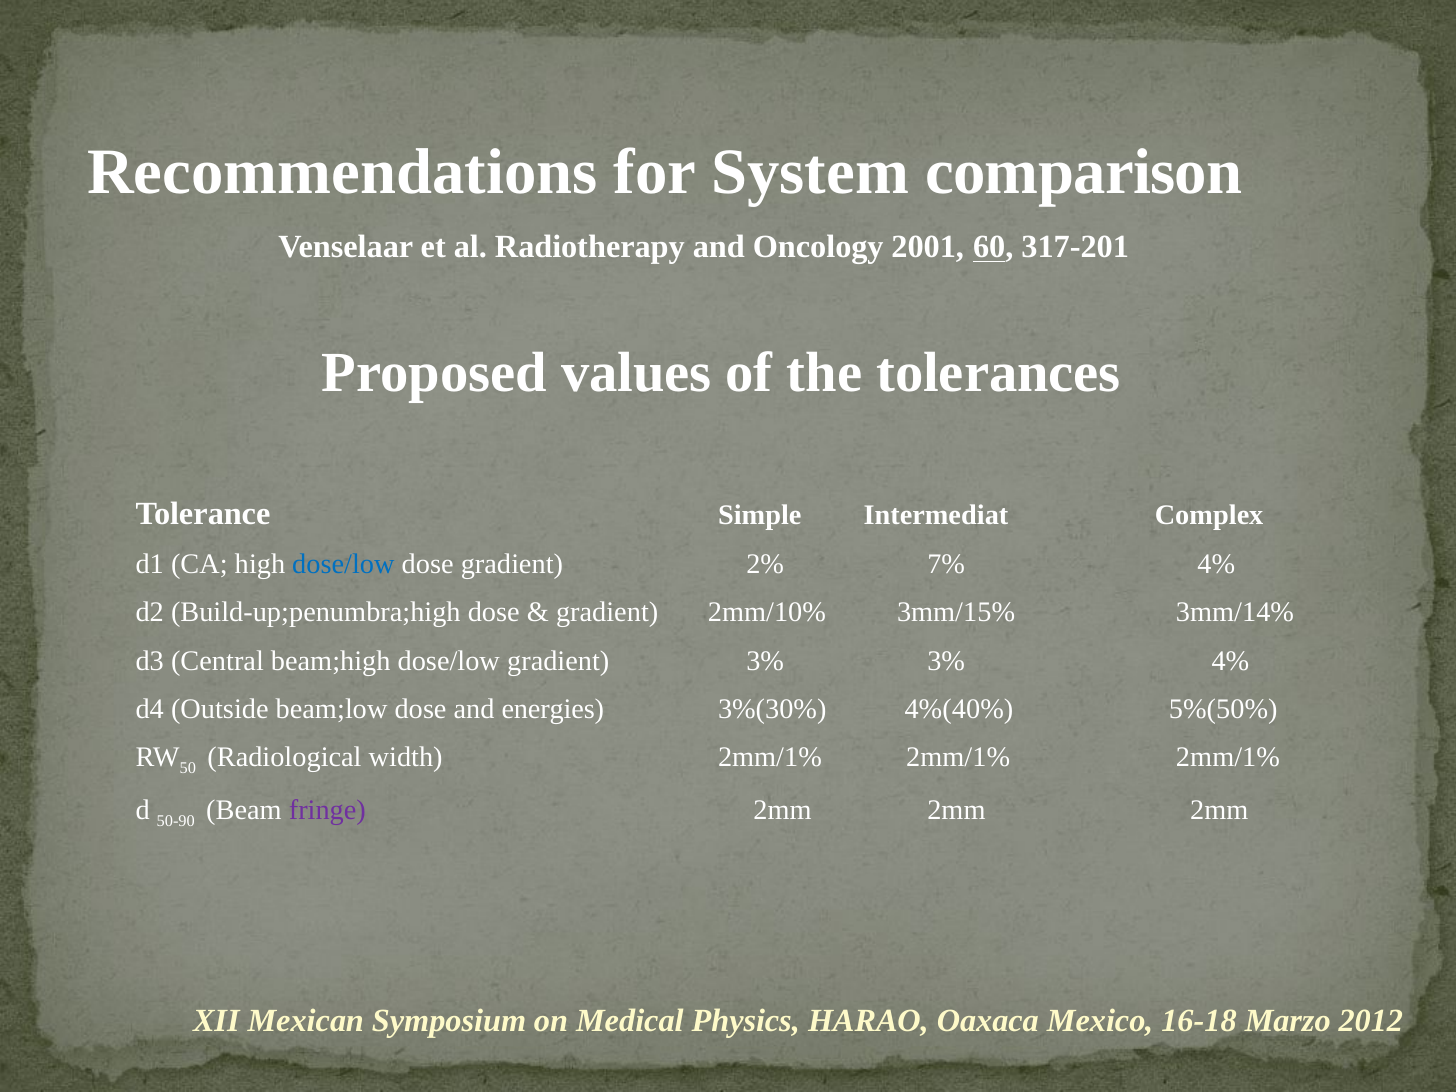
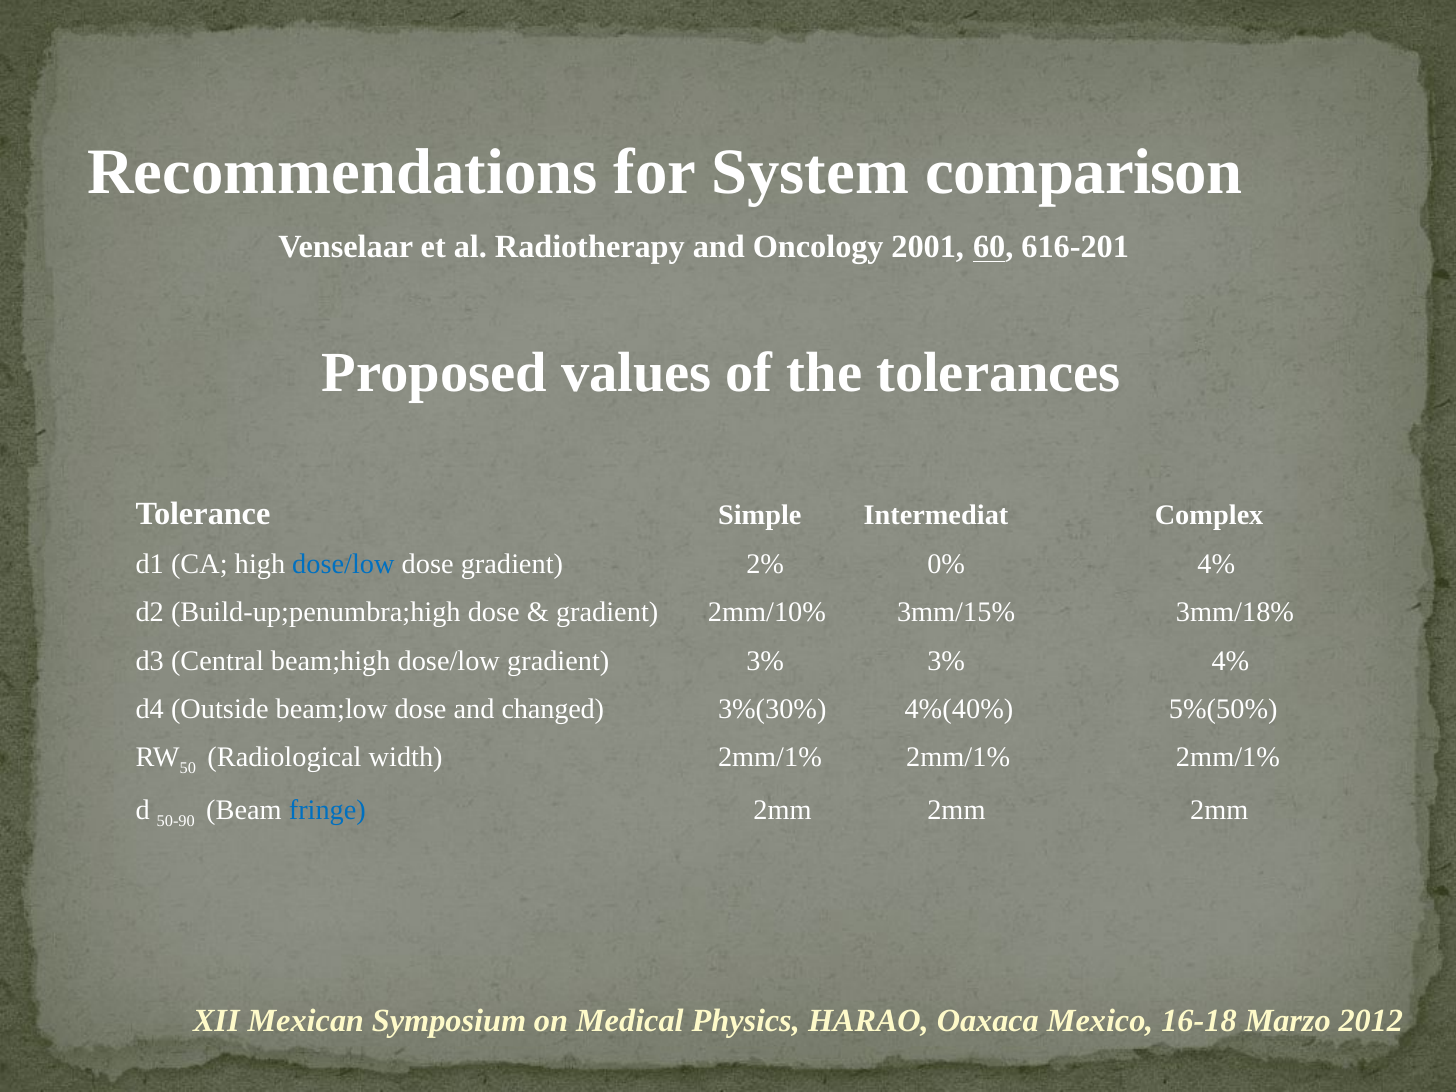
317-201: 317-201 -> 616-201 (1075, 247)
7%: 7% -> 0% (946, 564)
3mm/14%: 3mm/14% -> 3mm/18% (1235, 613)
energies: energies -> changed (553, 709)
fringe colour: purple -> blue (327, 810)
